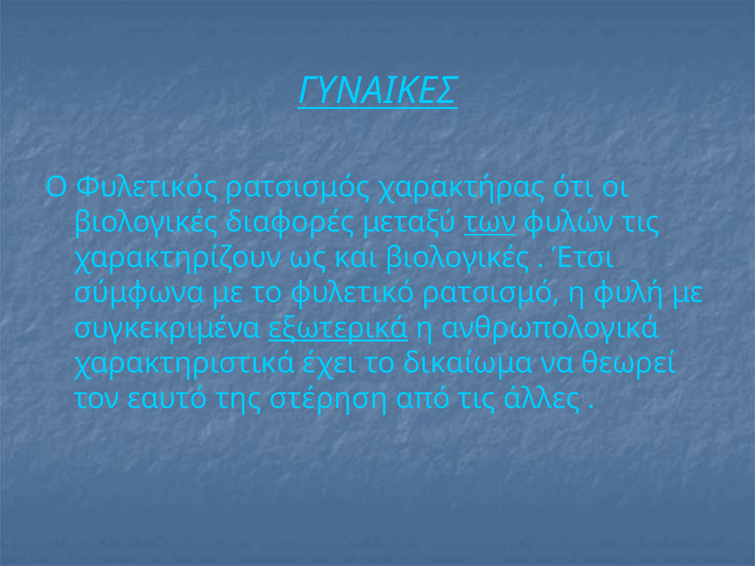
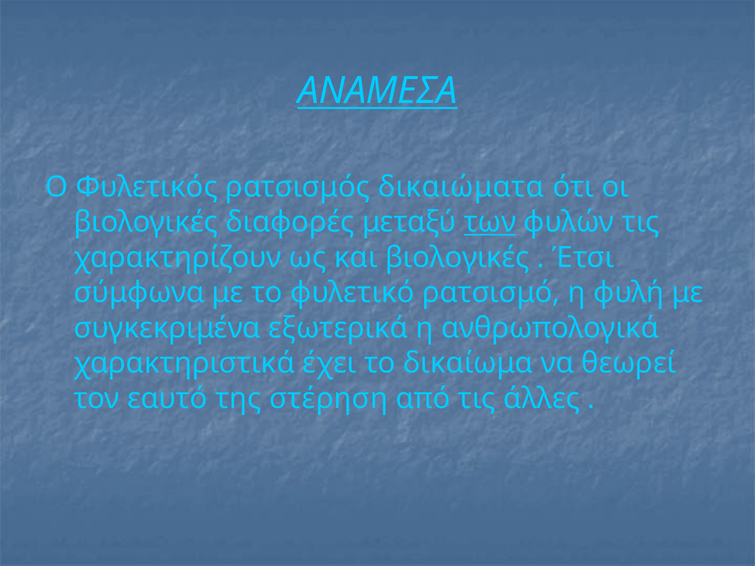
ΓΥΝΑΙΚΕΣ: ΓΥΝΑΙΚΕΣ -> ΑΝΑΜΕΣΑ (378, 91)
χαρακτήρας: χαρακτήρας -> δικαιώματα (461, 187)
εξωτερικά underline: present -> none (338, 328)
